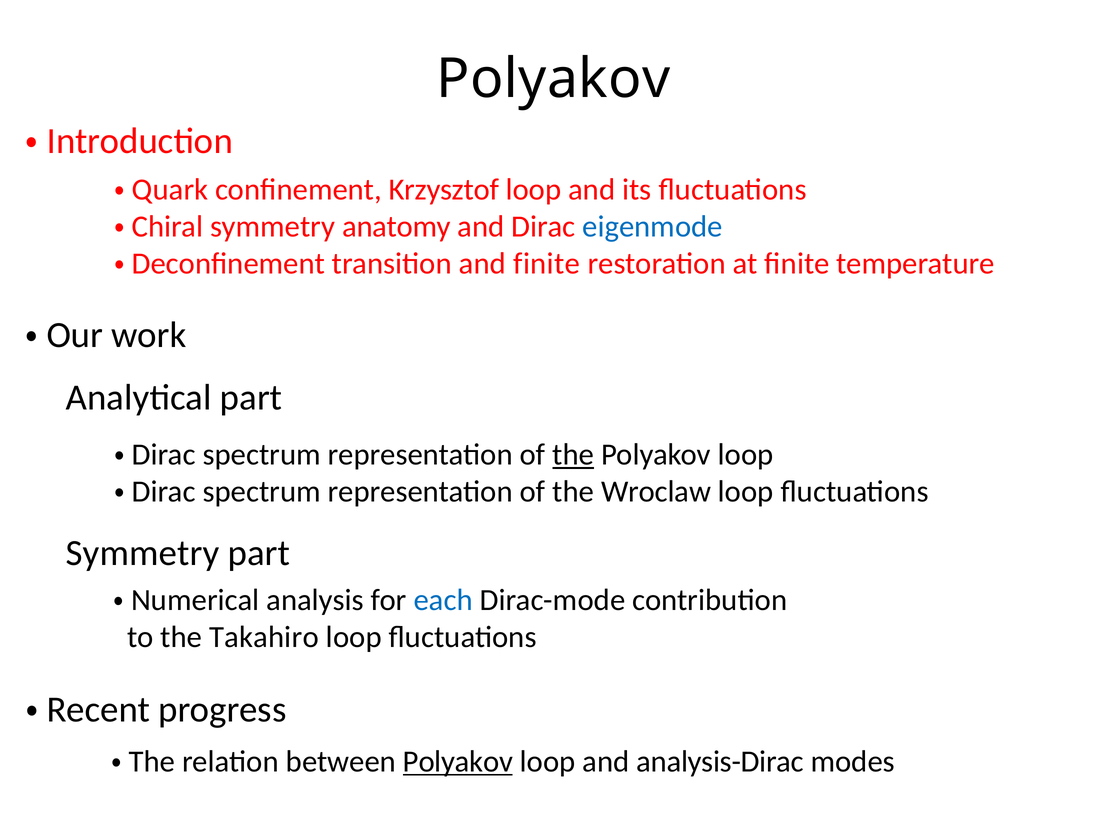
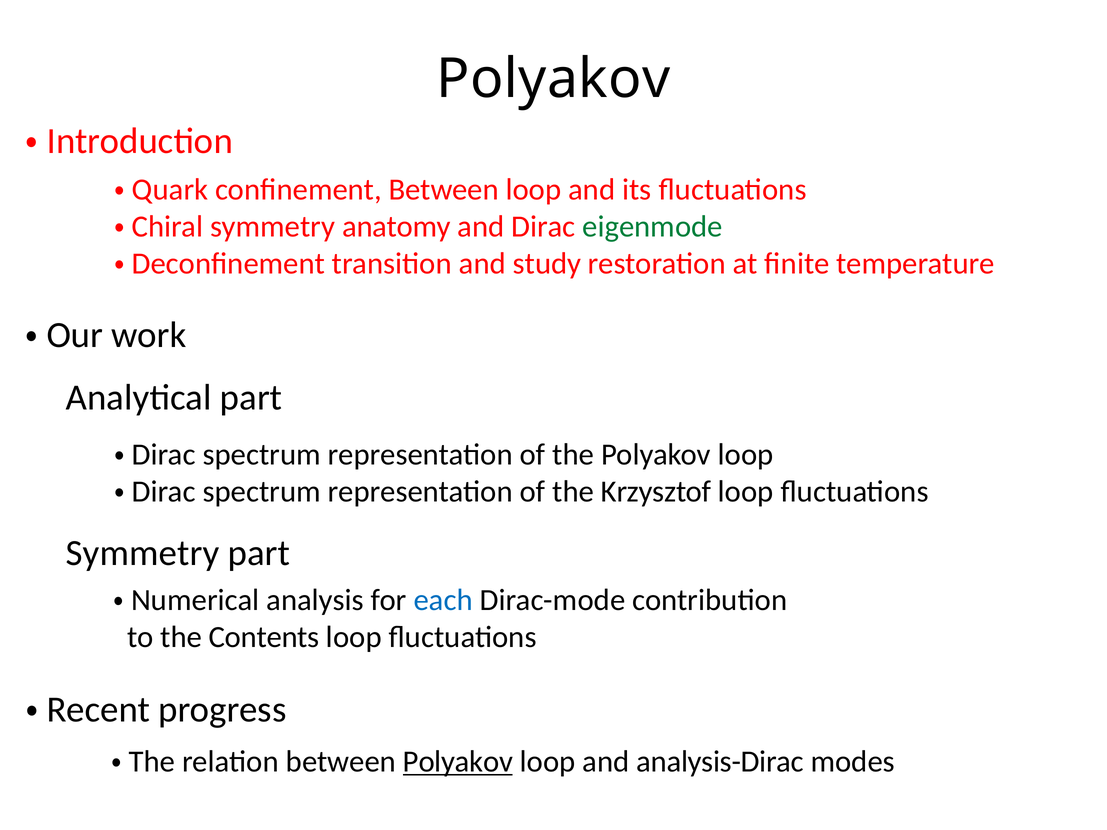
confinement Krzysztof: Krzysztof -> Between (444, 190)
eigenmode colour: blue -> green (652, 227)
and finite: finite -> study (547, 263)
the underline: present -> none (573, 455)
Wroclaw: Wroclaw -> Krzysztof (656, 492)
Takahiro: Takahiro -> Contents (264, 637)
